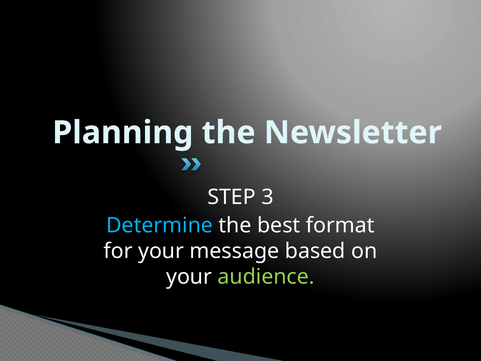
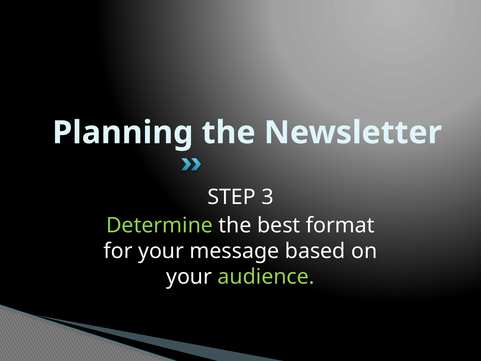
Determine colour: light blue -> light green (160, 225)
